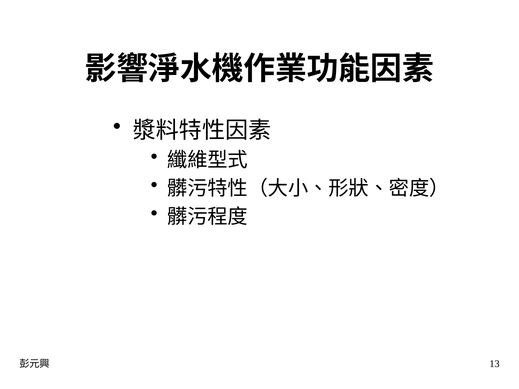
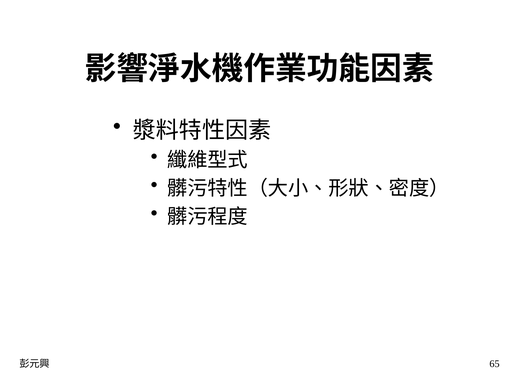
13: 13 -> 65 (495, 364)
